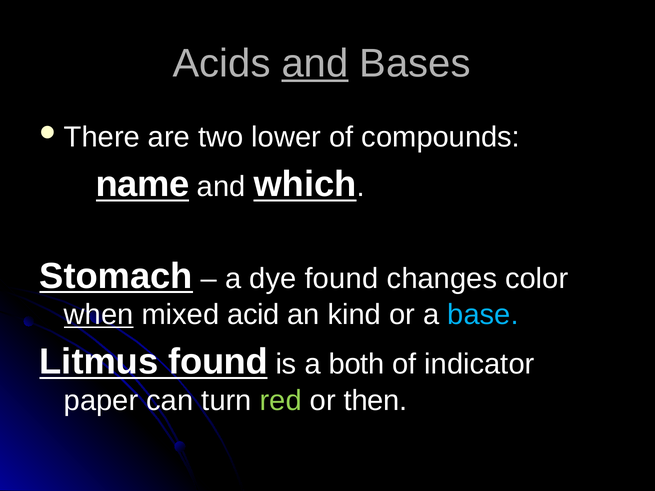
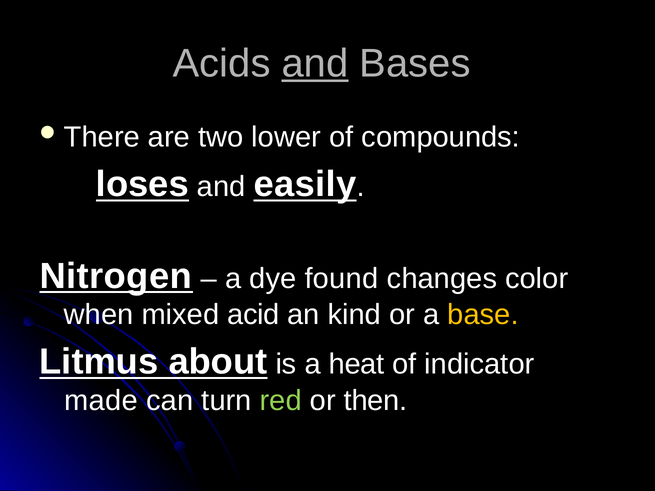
name: name -> loses (142, 184)
which: which -> easily (305, 184)
Stomach: Stomach -> Nitrogen (116, 276)
when underline: present -> none (99, 315)
base colour: light blue -> yellow (483, 315)
Litmus found: found -> about (218, 362)
both: both -> heat (357, 364)
paper: paper -> made (101, 401)
